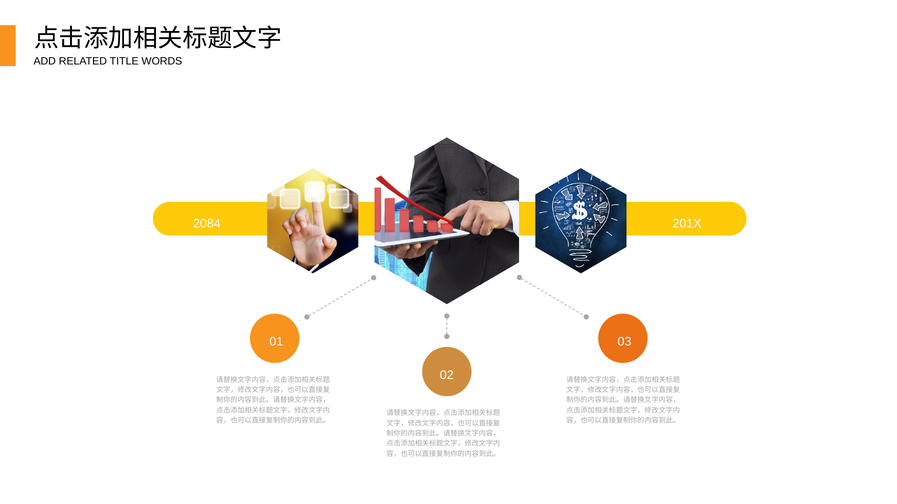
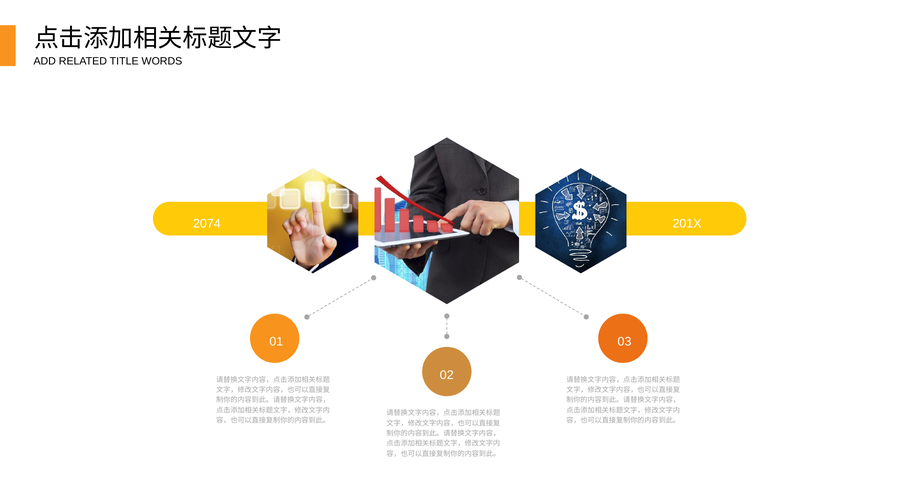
2084: 2084 -> 2074 (207, 224)
